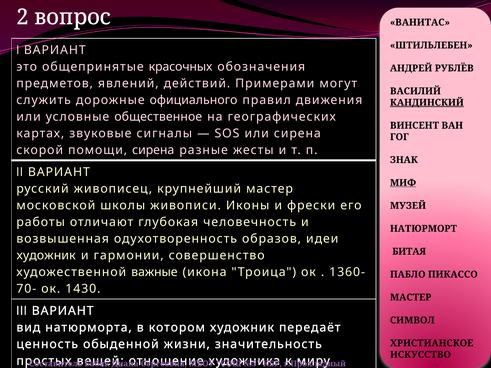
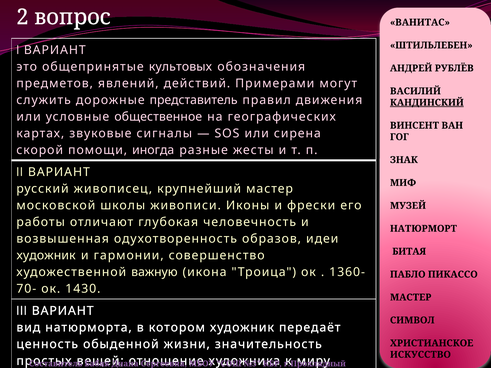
красочных: красочных -> культовых (180, 67)
официального: официального -> представитель (194, 100)
помощи сирена: сирена -> иногда (153, 150)
МИФ underline: present -> none (403, 183)
важные: важные -> важную (154, 272)
